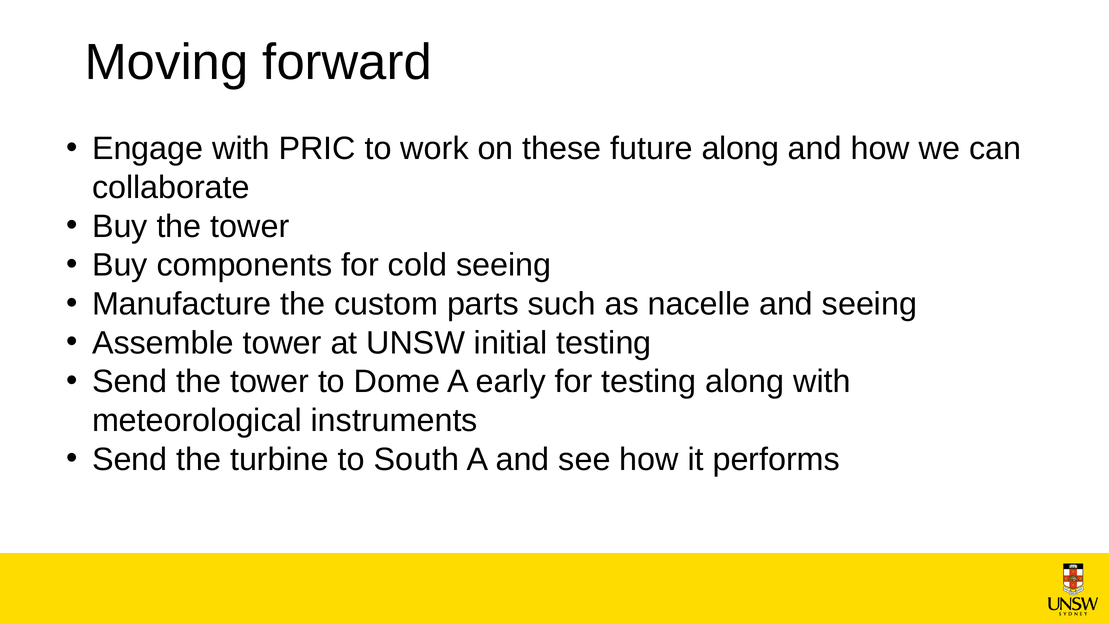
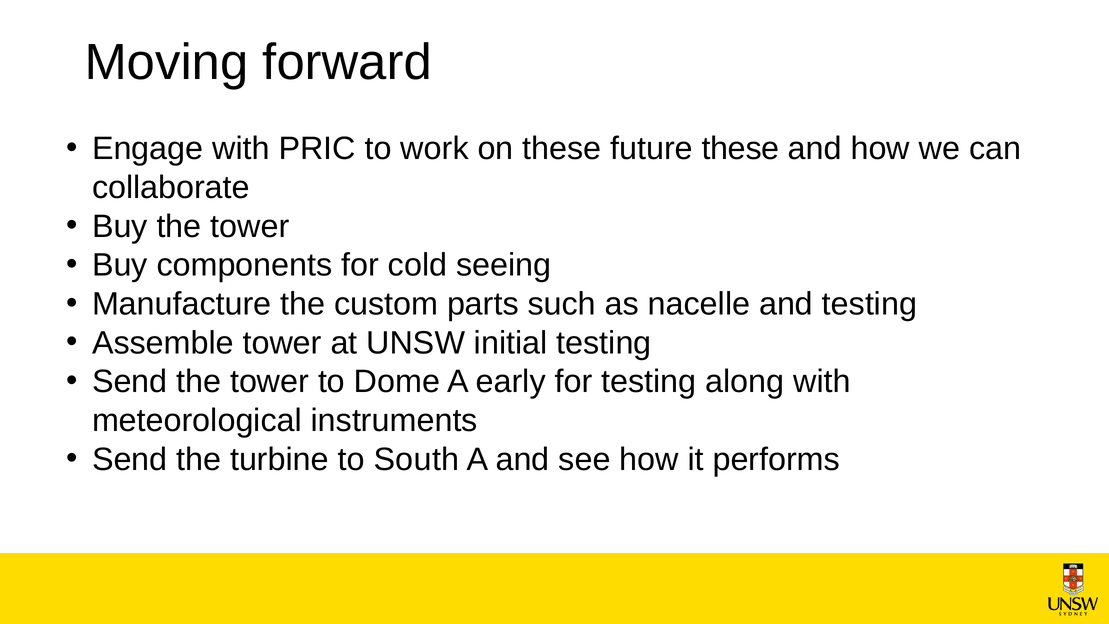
future along: along -> these (740, 149)
and seeing: seeing -> testing (870, 304)
